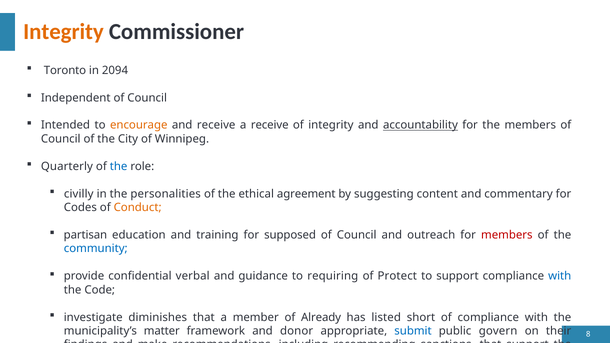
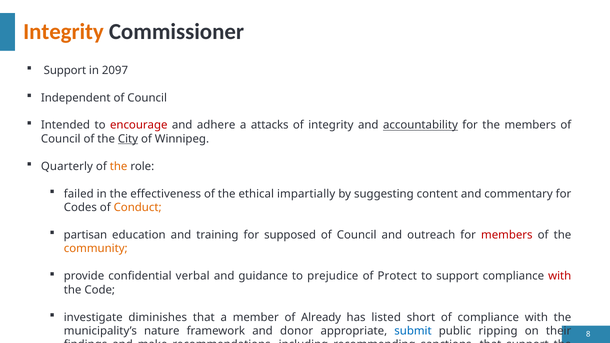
Toronto: Toronto -> Support (65, 70)
2094: 2094 -> 2097 (115, 70)
encourage colour: orange -> red (139, 125)
and receive: receive -> adhere (216, 125)
a receive: receive -> attacks (270, 125)
City underline: none -> present (128, 139)
the colour: blue -> orange (119, 166)
civilly: civilly -> failed (79, 194)
personalities: personalities -> effectiveness (166, 194)
agreement: agreement -> impartially (306, 194)
community colour: blue -> orange (96, 249)
requiring: requiring -> prejudice (333, 276)
with colour: blue -> red (560, 276)
matter: matter -> nature (162, 331)
govern: govern -> ripping (498, 331)
